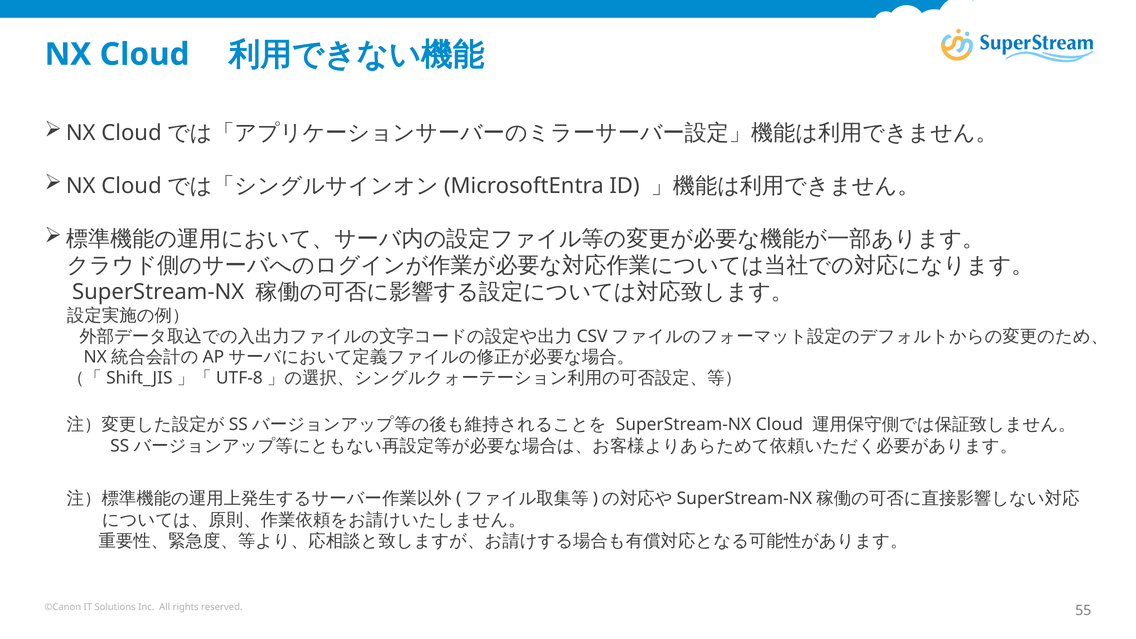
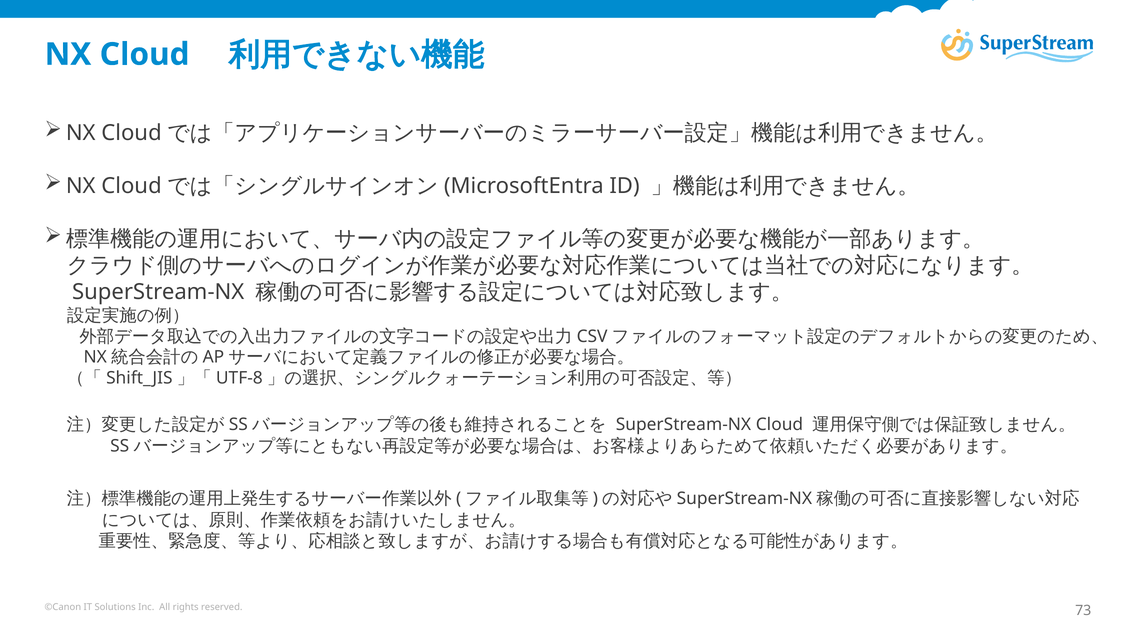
55: 55 -> 73 (1083, 611)
